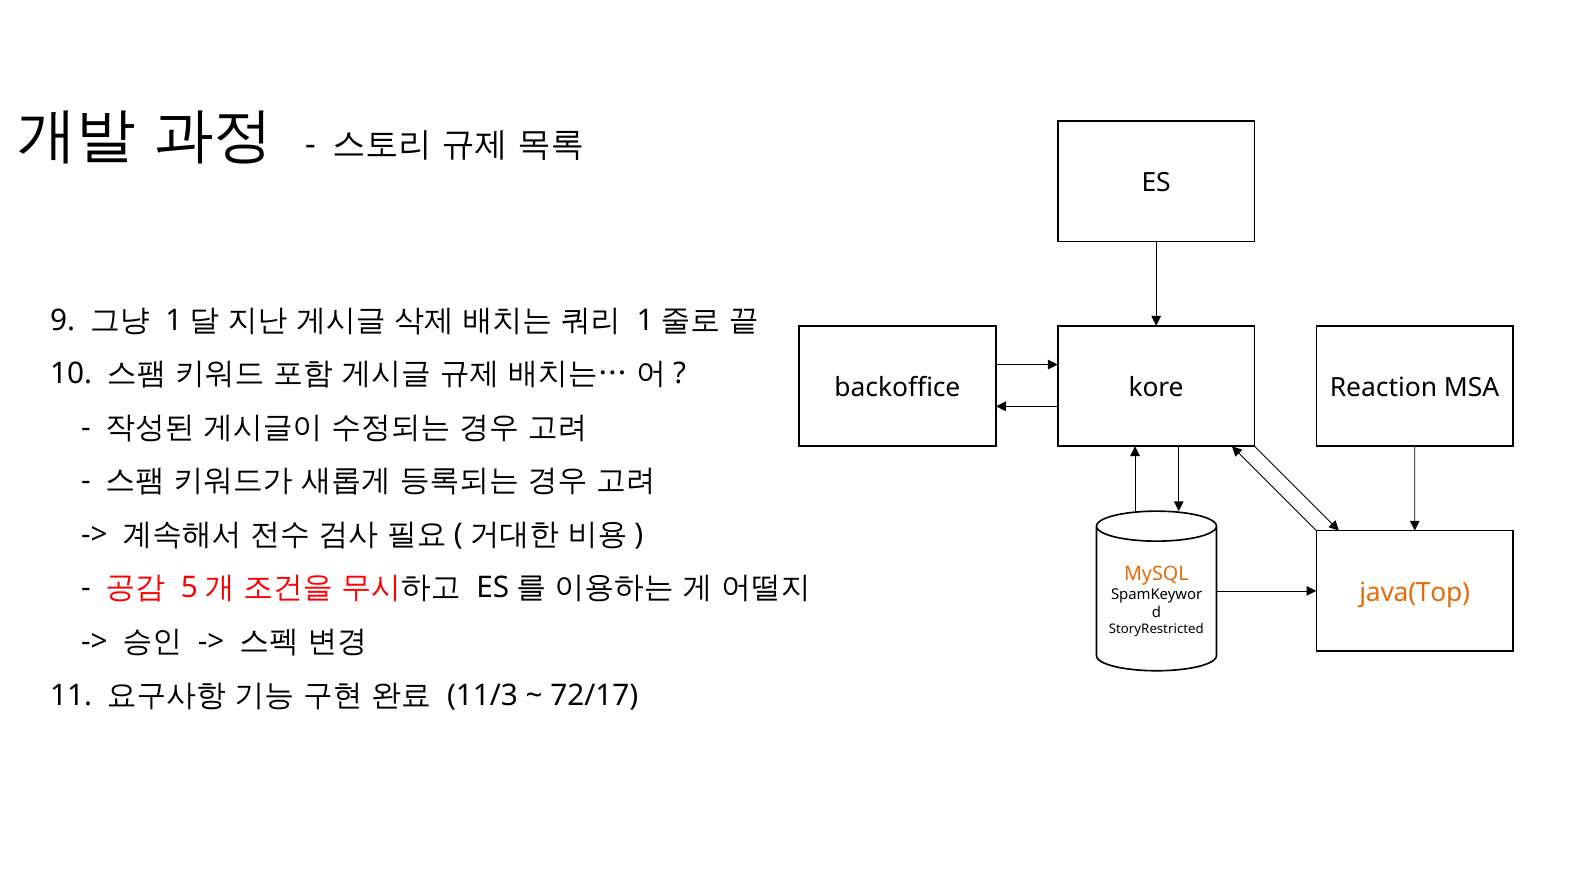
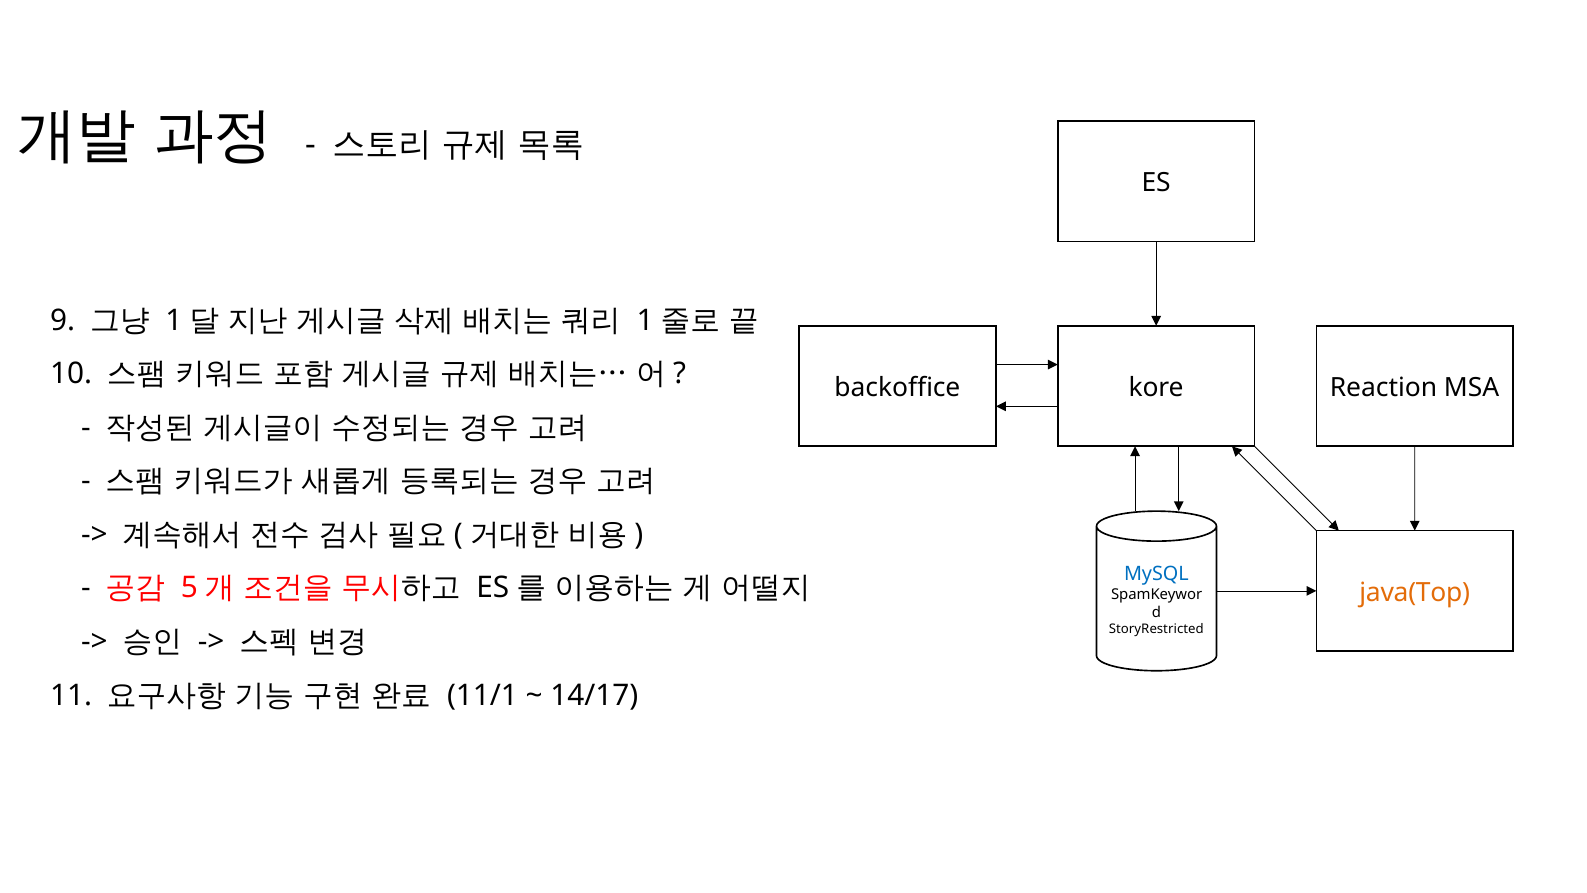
MySQL colour: orange -> blue (1156, 574)
11/3: 11/3 -> 11/1 (483, 695)
72/17: 72/17 -> 14/17 (594, 695)
